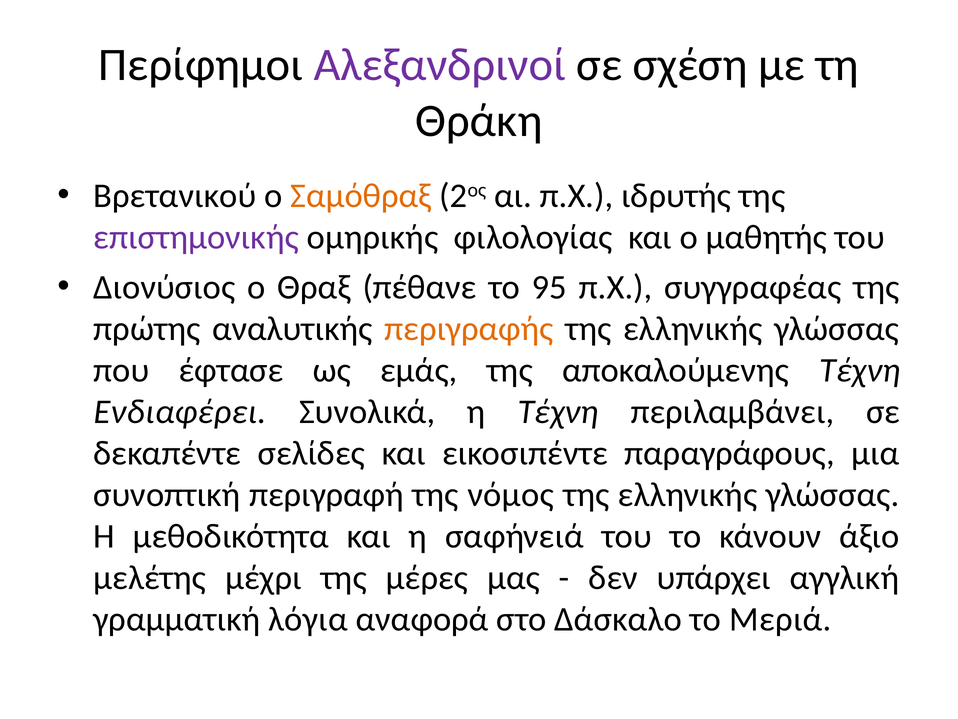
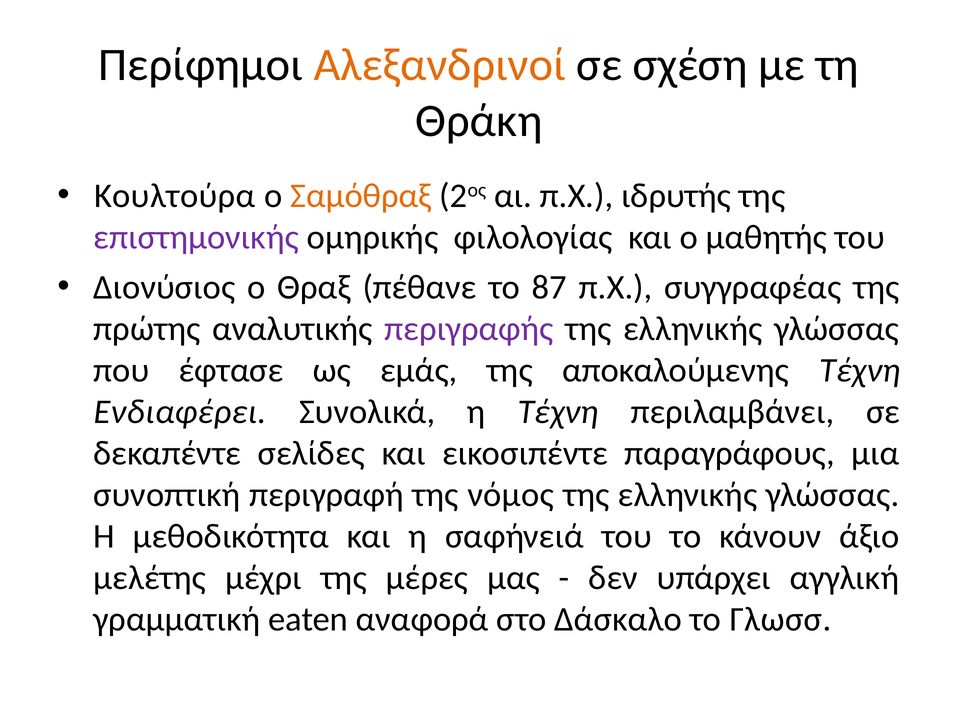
Αλεξανδρινοί colour: purple -> orange (440, 65)
Βρετανικού: Βρετανικού -> Κουλτούρα (175, 196)
95: 95 -> 87 (549, 287)
περιγραφής colour: orange -> purple (469, 329)
λόγια: λόγια -> eaten (308, 619)
Μεριά: Μεριά -> Γλωσσ (780, 619)
